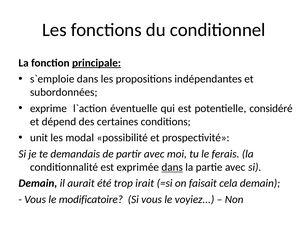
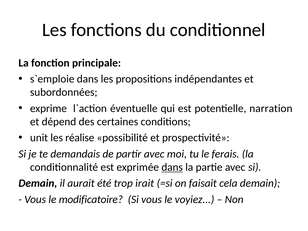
principale underline: present -> none (97, 63)
considéré: considéré -> narration (271, 108)
modal: modal -> réalise (80, 138)
